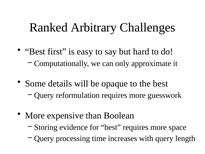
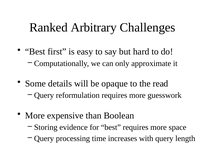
the best: best -> read (161, 83)
